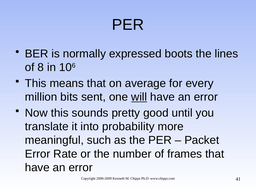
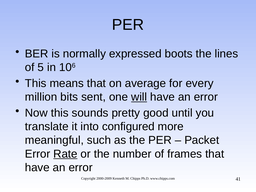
8: 8 -> 5 (41, 67)
probability: probability -> configured (128, 127)
Rate underline: none -> present (65, 154)
